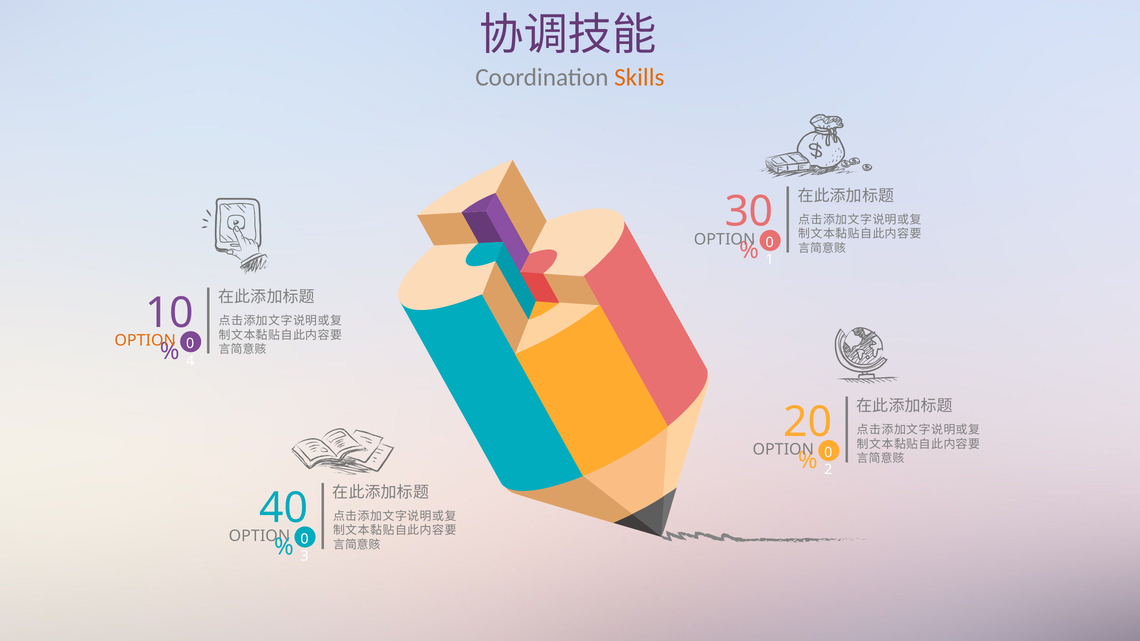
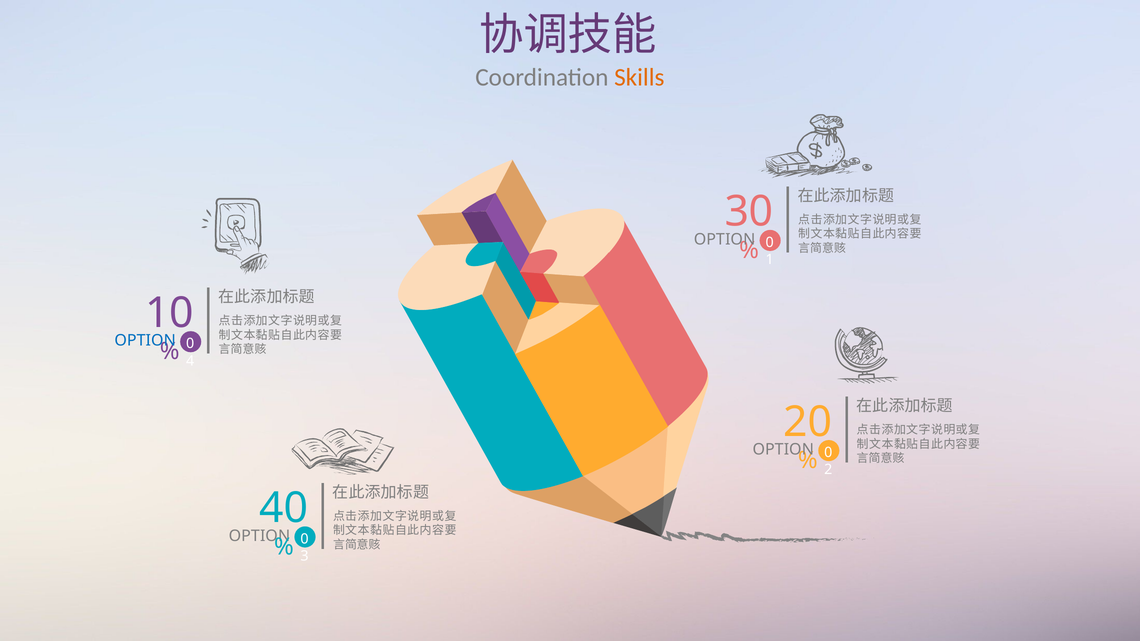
OPTION colour: orange -> blue (145, 341)
